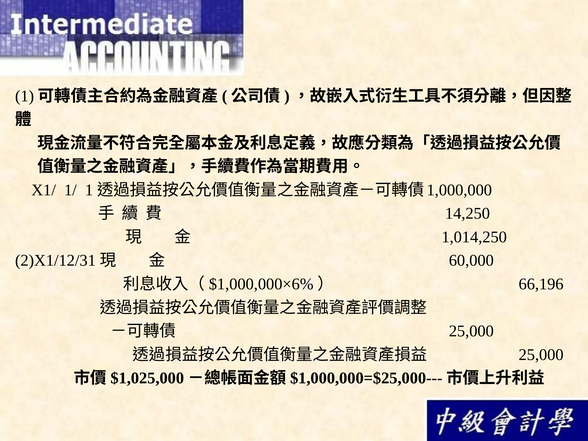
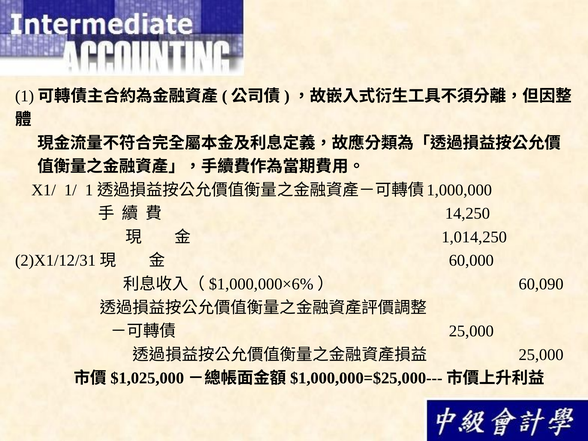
66,196: 66,196 -> 60,090 (541, 284)
